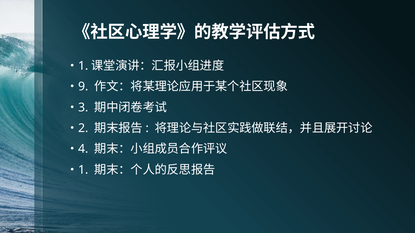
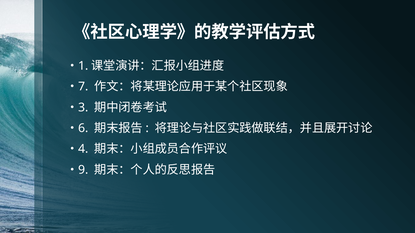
9: 9 -> 7 (83, 87)
2: 2 -> 6 (83, 128)
1: 1 -> 9 (83, 170)
